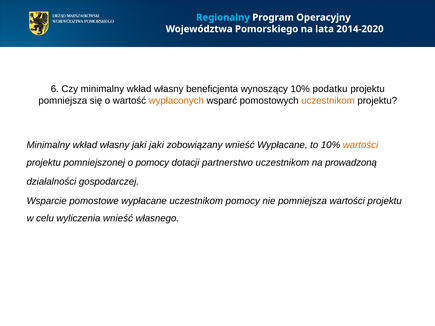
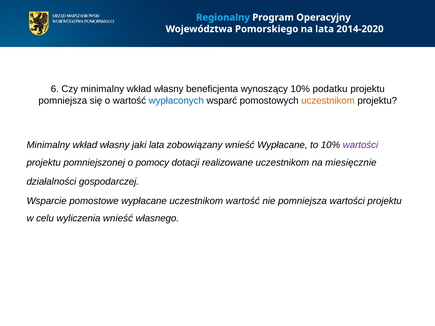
wypłaconych colour: orange -> blue (176, 101)
jaki jaki: jaki -> lata (157, 145)
wartości colour: orange -> purple (361, 145)
partnerstwo: partnerstwo -> realizowane (228, 163)
prowadzoną: prowadzoną -> miesięcznie (351, 163)
uczestnikom pomocy: pomocy -> wartość (243, 201)
